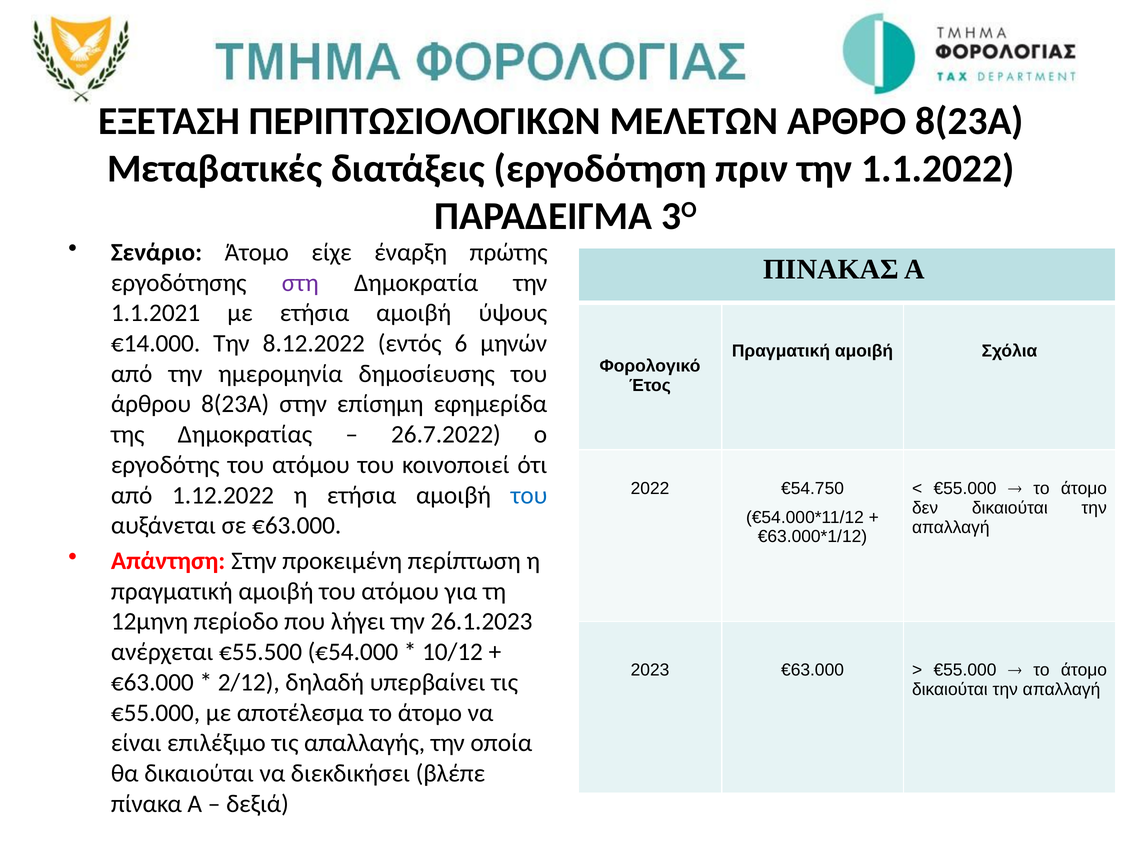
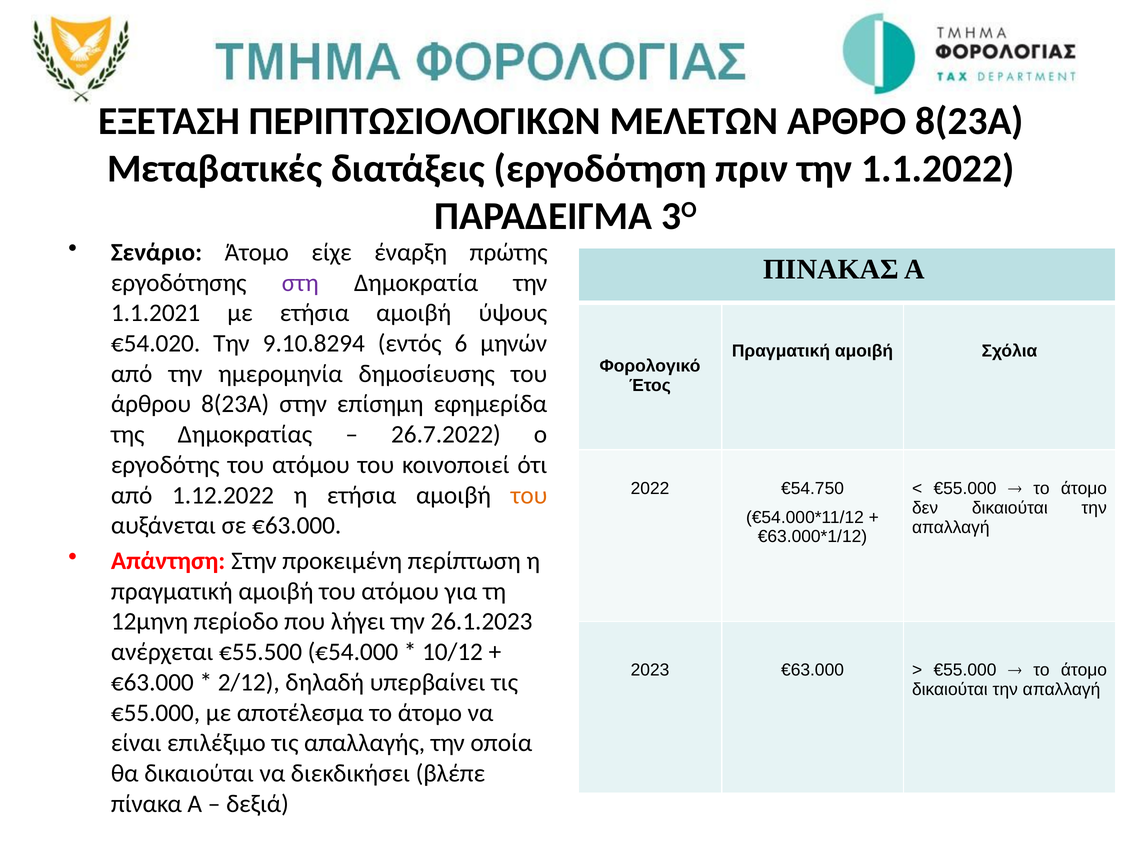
€14.000: €14.000 -> €54.020 (156, 343)
8.12.2022: 8.12.2022 -> 9.10.8294 (314, 343)
του colour: blue -> orange (529, 495)
